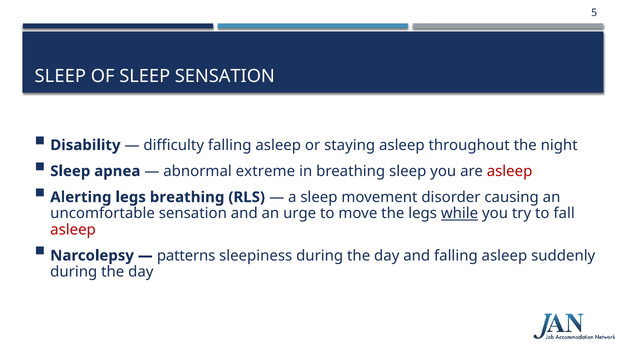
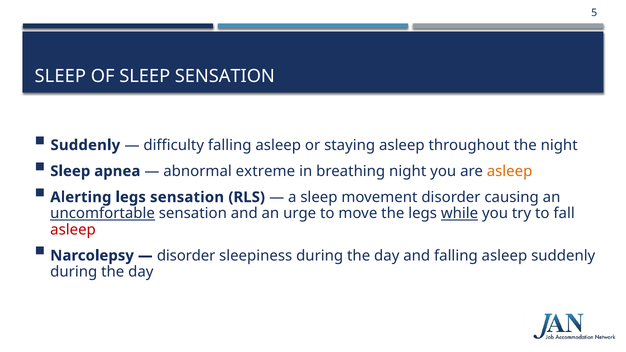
Disability: Disability -> Suddenly (85, 145)
breathing sleep: sleep -> night (408, 171)
asleep colour: red -> orange (510, 171)
legs breathing: breathing -> sensation (187, 197)
uncomfortable underline: none -> present (103, 213)
patterns: patterns -> disorder (186, 256)
